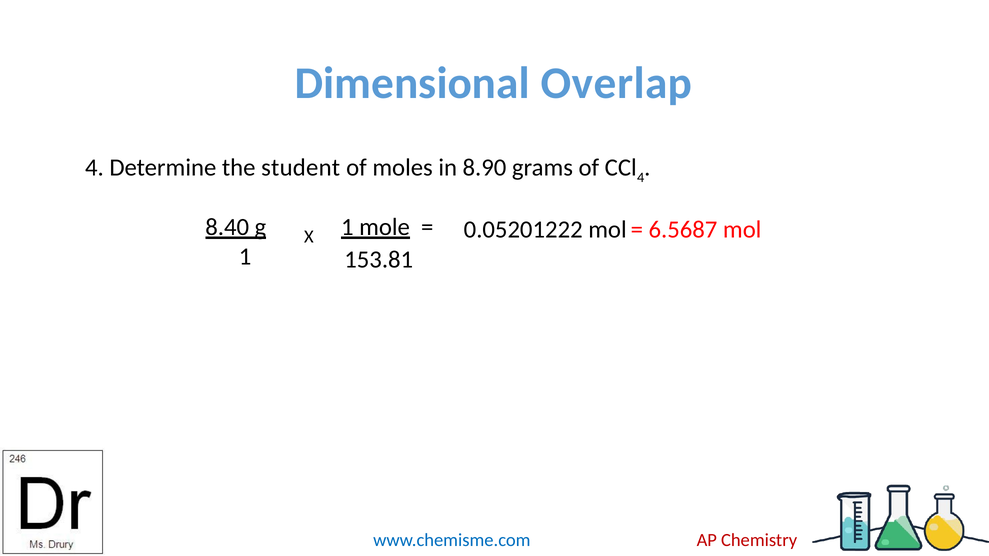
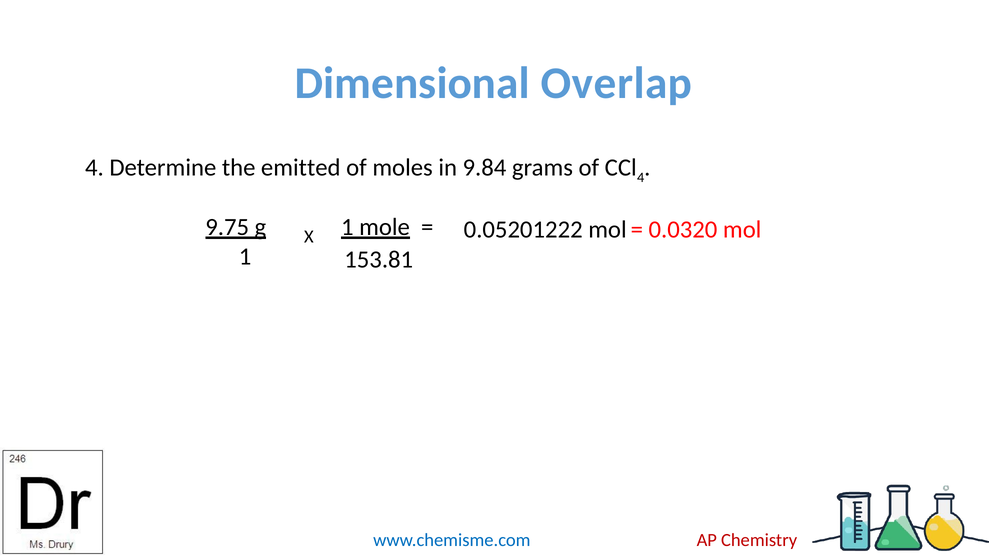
student: student -> emitted (301, 168)
8.90: 8.90 -> 9.84 (484, 168)
8.40: 8.40 -> 9.75 (227, 227)
6.5687: 6.5687 -> 0.0320 (683, 230)
